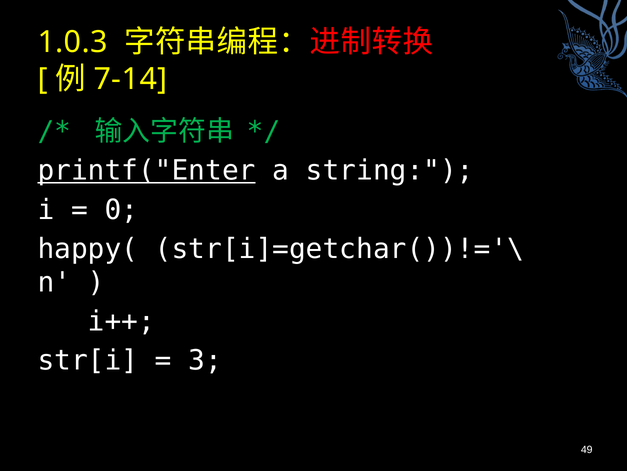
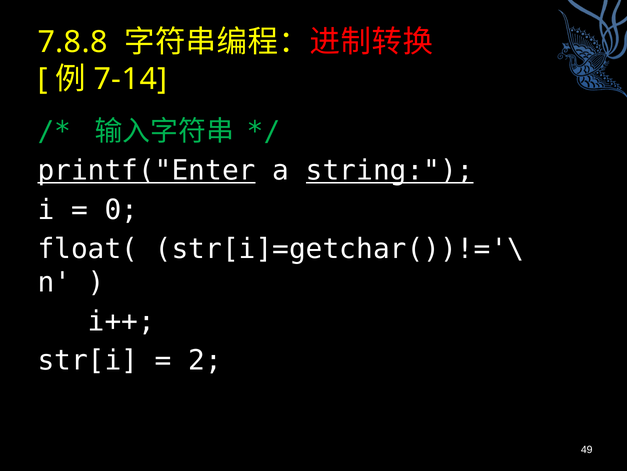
1.0.3: 1.0.3 -> 7.8.8 (73, 42)
string underline: none -> present (390, 171)
happy(: happy( -> float( (88, 249)
3: 3 -> 2 (205, 360)
